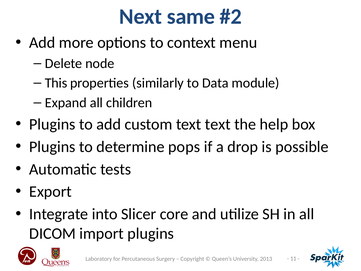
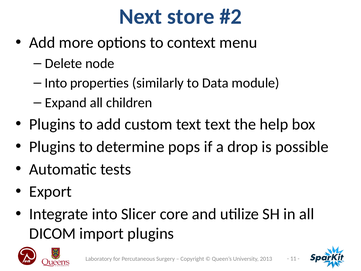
same: same -> store (191, 17)
This: This -> Into (56, 83)
